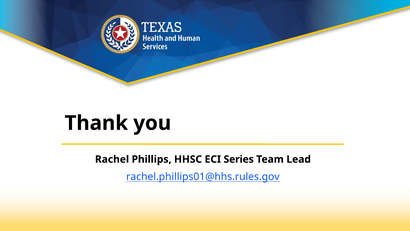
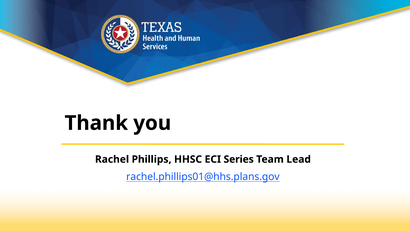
rachel.phillips01@hhs.rules.gov: rachel.phillips01@hhs.rules.gov -> rachel.phillips01@hhs.plans.gov (203, 177)
